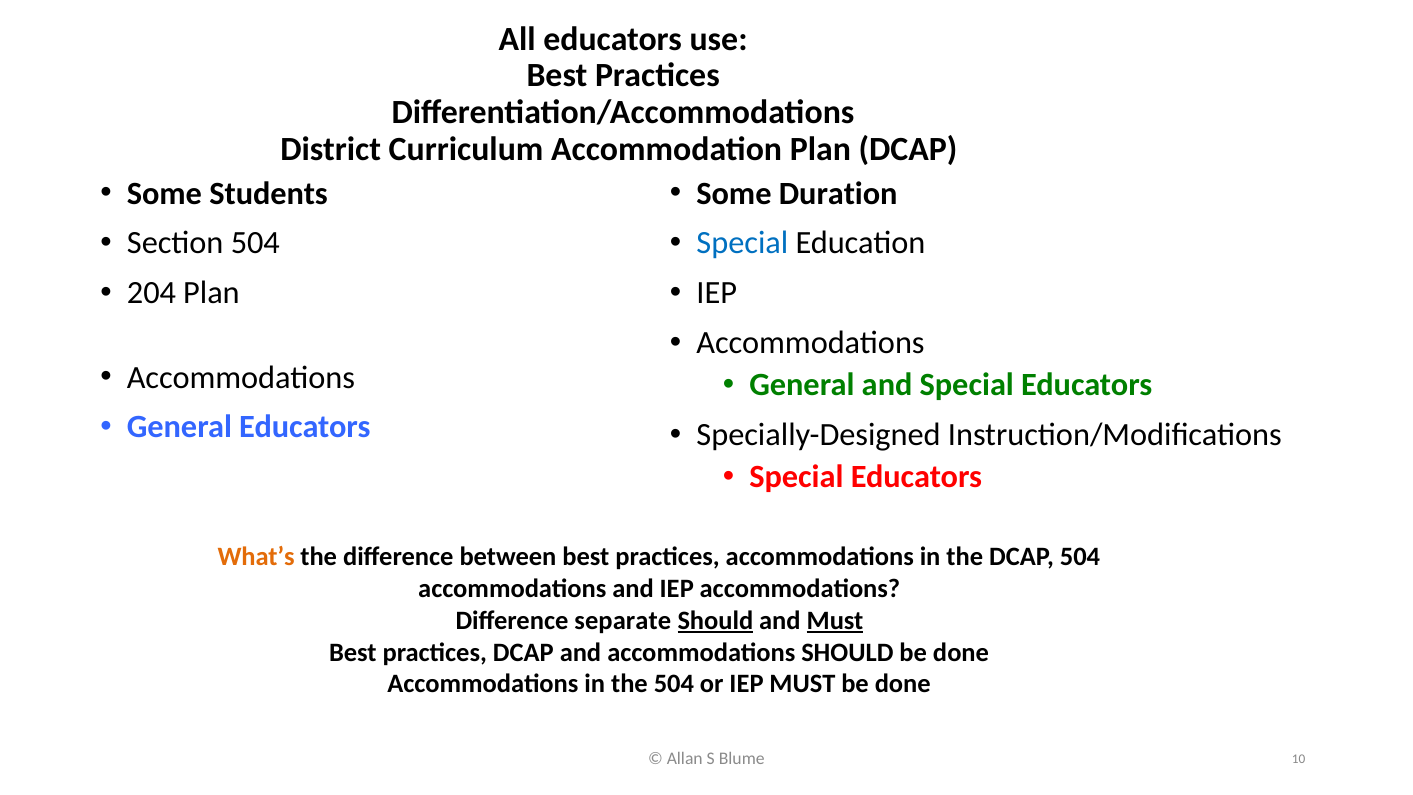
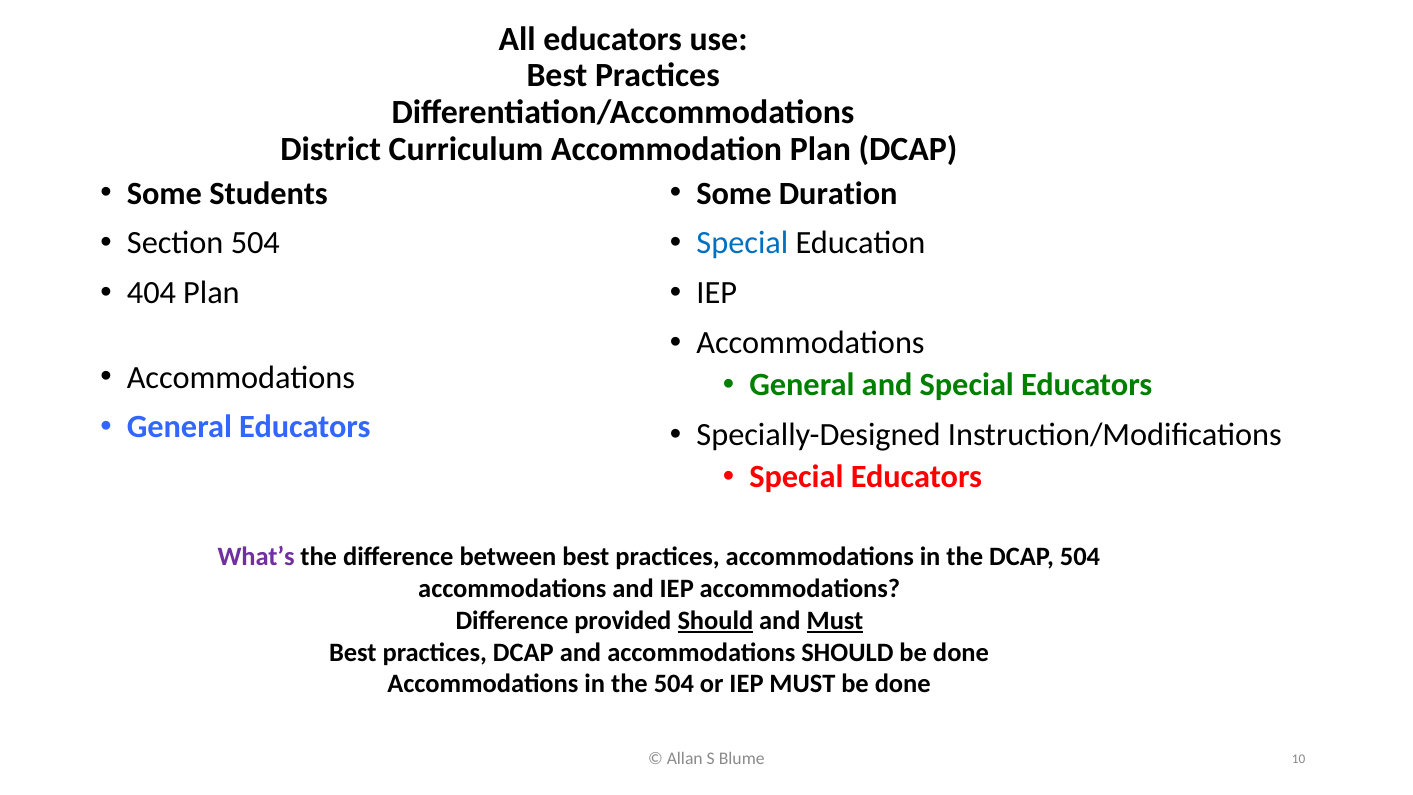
204: 204 -> 404 (151, 293)
What’s colour: orange -> purple (256, 557)
separate: separate -> provided (623, 620)
